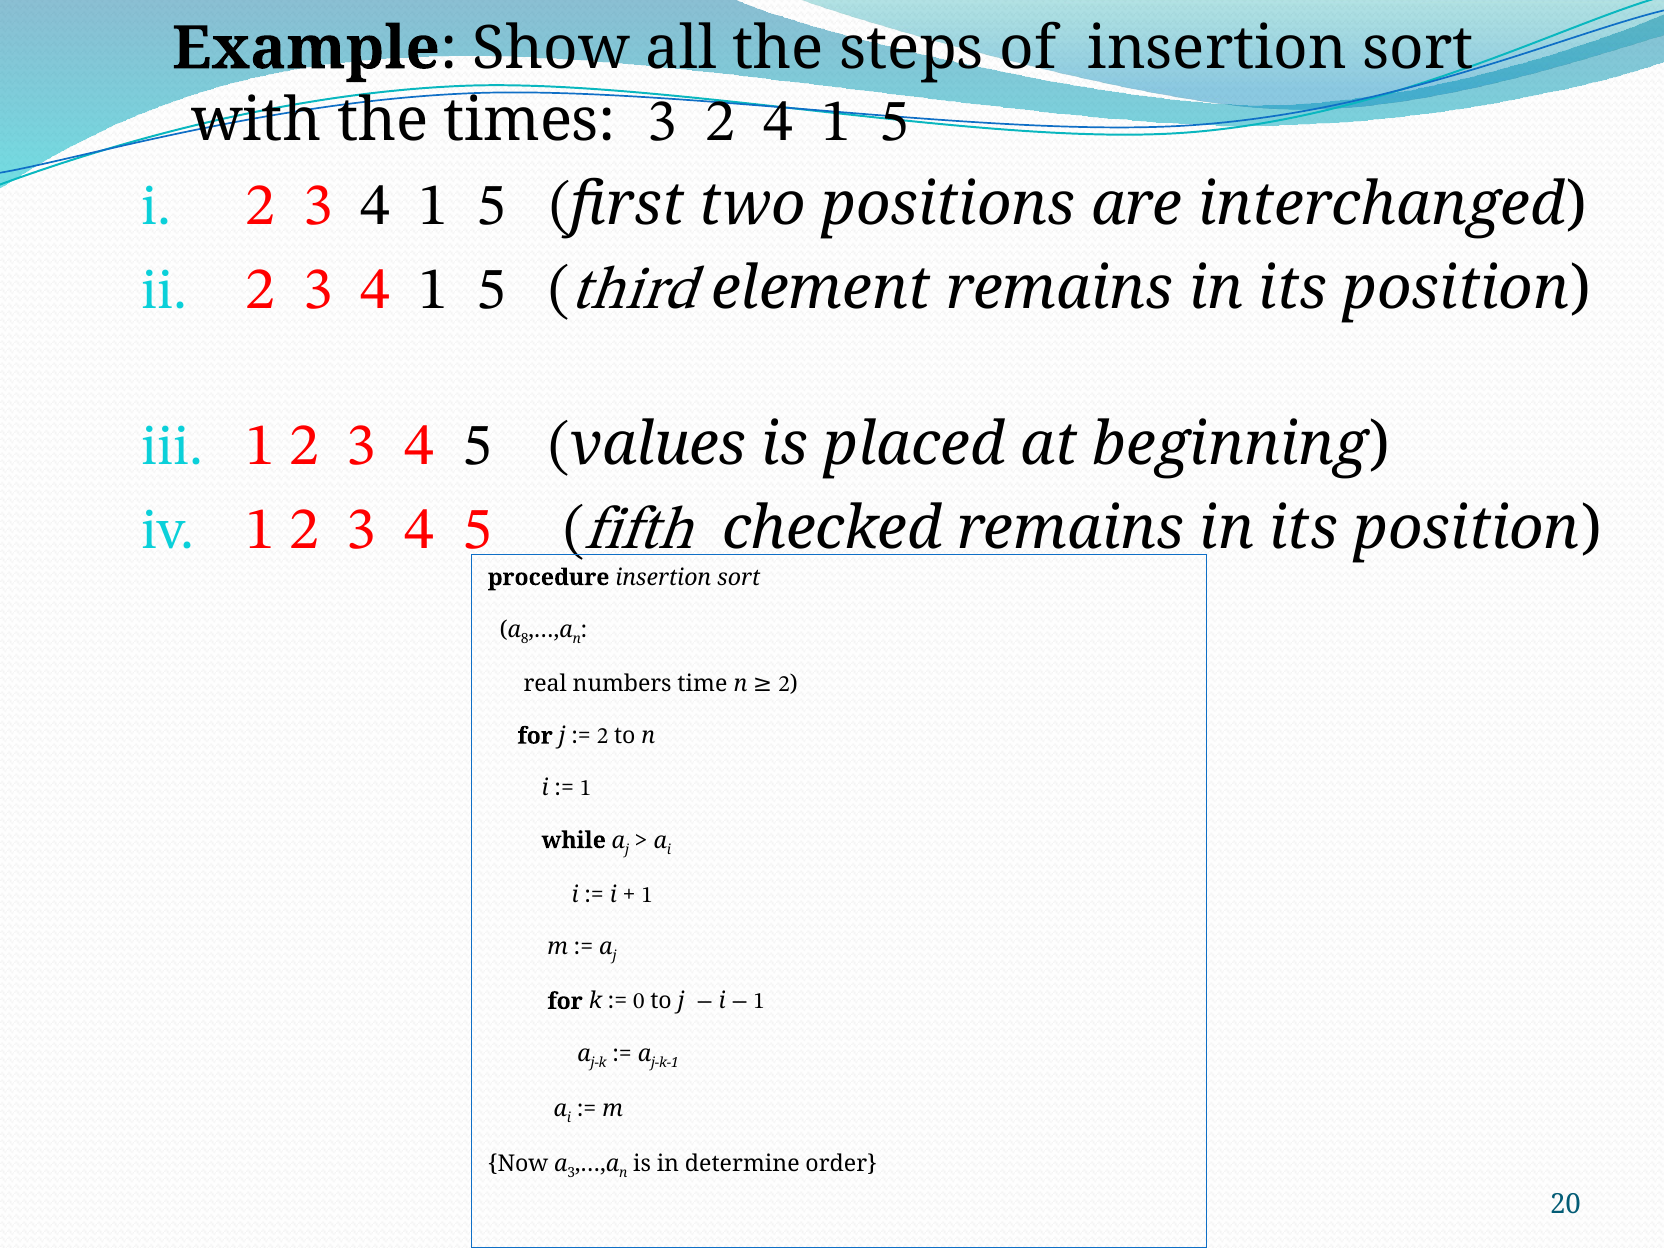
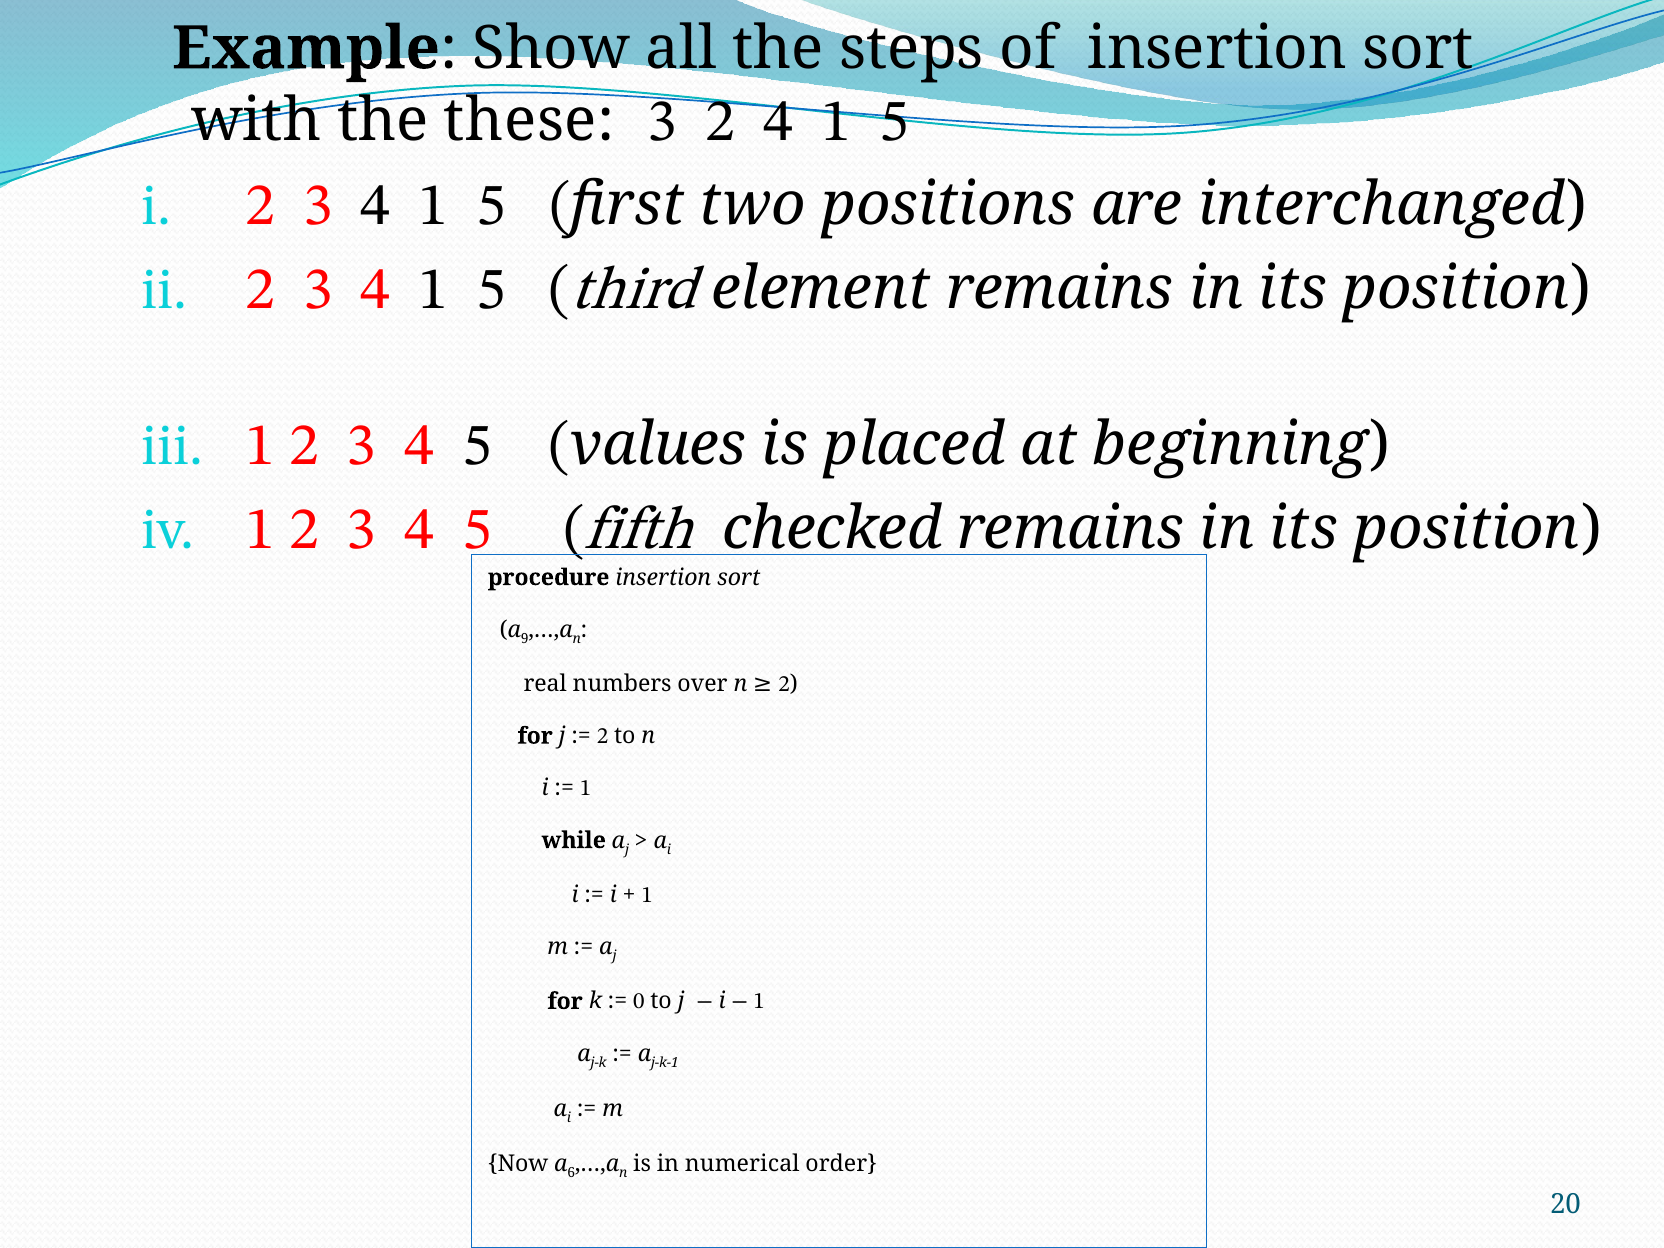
times: times -> these (529, 121)
8: 8 -> 9 (525, 639)
time: time -> over (703, 684)
3: 3 -> 6 (571, 1173)
determine: determine -> numerical (742, 1164)
